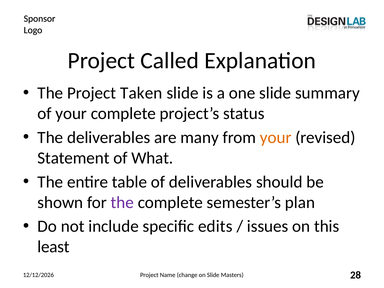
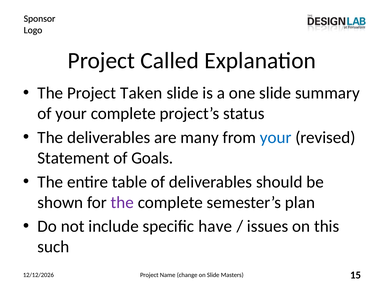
your colour: orange -> blue (276, 137)
What: What -> Goals (152, 158)
edits: edits -> have (215, 226)
least: least -> such (53, 247)
28: 28 -> 15 (356, 275)
